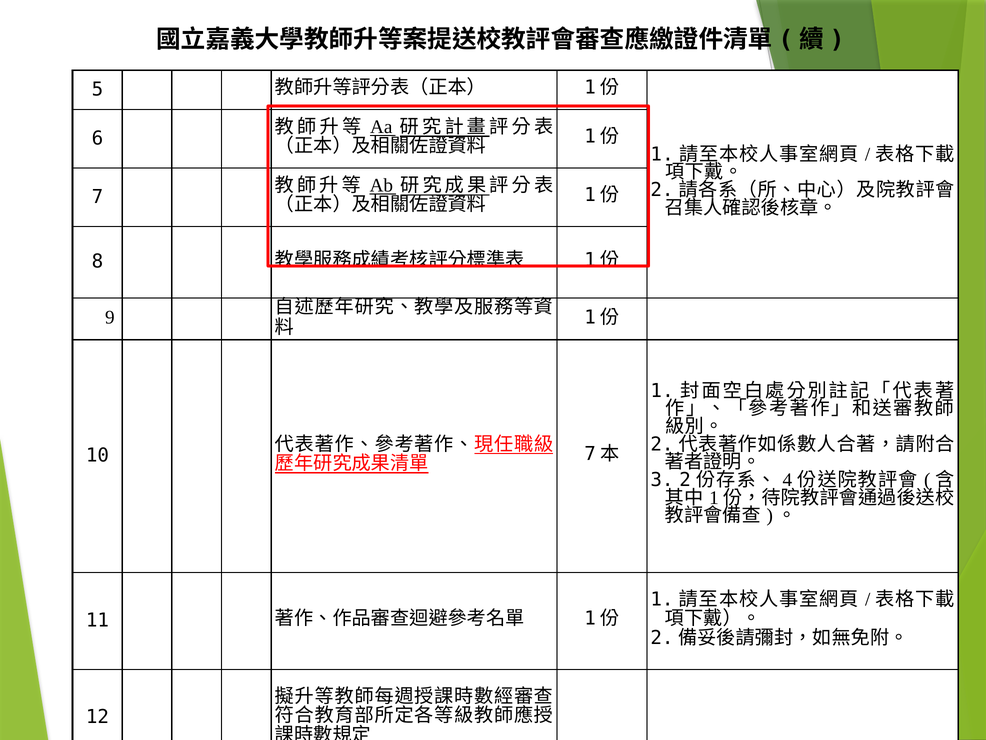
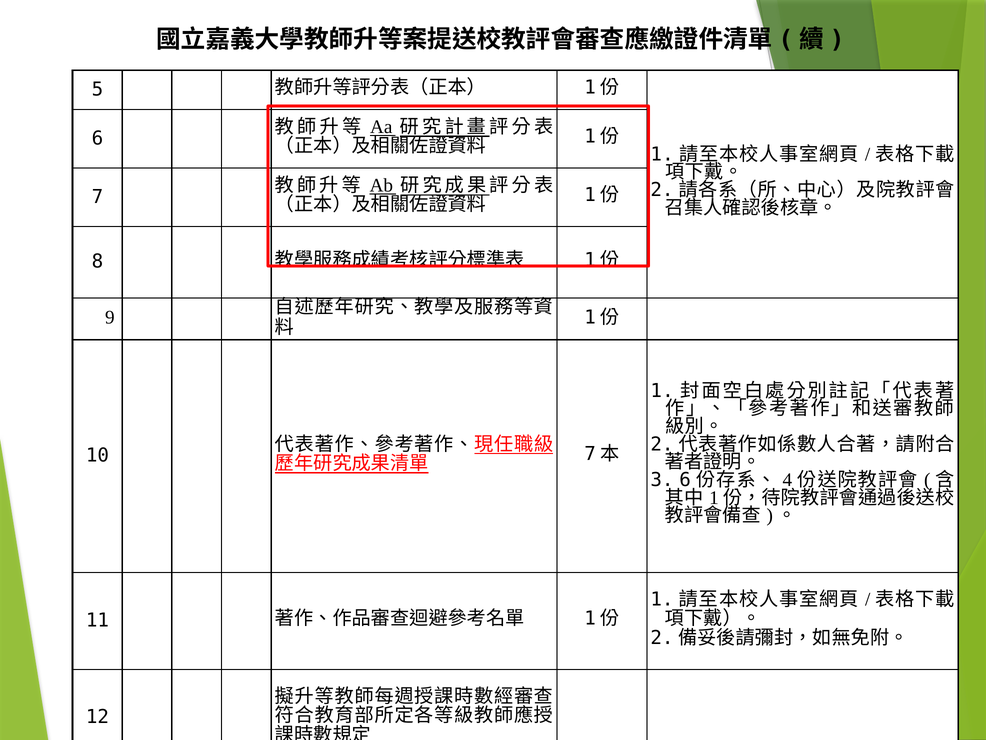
3 2: 2 -> 6 (685, 480)
